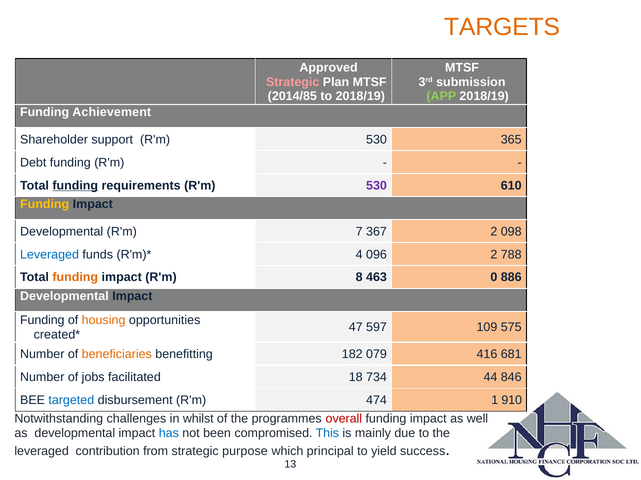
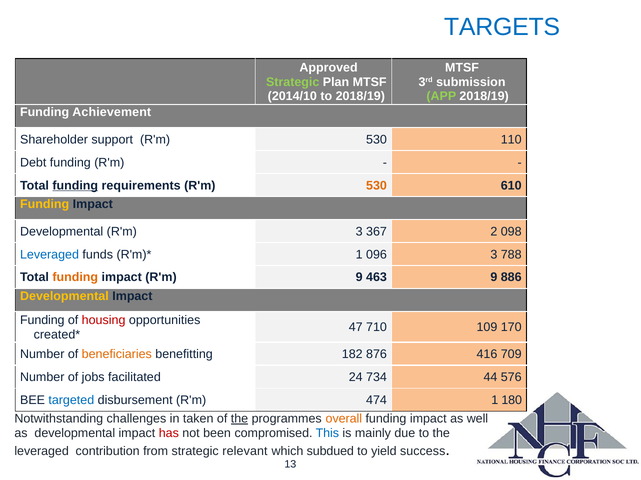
TARGETS colour: orange -> blue (502, 27)
Strategic colour: pink -> light green (293, 82)
2014/85: 2014/85 -> 2014/10 (292, 97)
365: 365 -> 110 (511, 140)
530 colour: purple -> orange (376, 186)
R'm 7: 7 -> 3 (359, 232)
4: 4 -> 1 (359, 255)
096 2: 2 -> 3 (494, 255)
R'm 8: 8 -> 9 (359, 278)
463 0: 0 -> 9 (494, 278)
Developmental colour: white -> yellow (64, 297)
housing colour: orange -> red (104, 321)
597: 597 -> 710 (376, 328)
575: 575 -> 170 (511, 328)
079: 079 -> 876 (376, 355)
681: 681 -> 709 (511, 355)
18: 18 -> 24 (356, 378)
846: 846 -> 576 (511, 378)
910: 910 -> 180 (512, 401)
whilst: whilst -> taken (198, 419)
the underline: none -> present (239, 419)
overall colour: red -> orange (344, 419)
has colour: blue -> red (169, 434)
purpose: purpose -> relevant (245, 452)
principal: principal -> subdued (330, 452)
